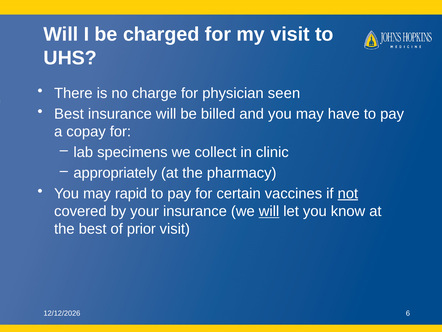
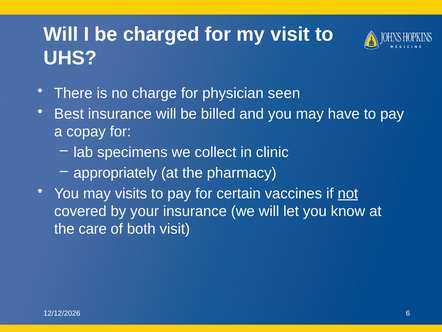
rapid: rapid -> visits (131, 193)
will underline: present -> none (269, 211)
the best: best -> care (93, 229)
prior: prior -> both (141, 229)
